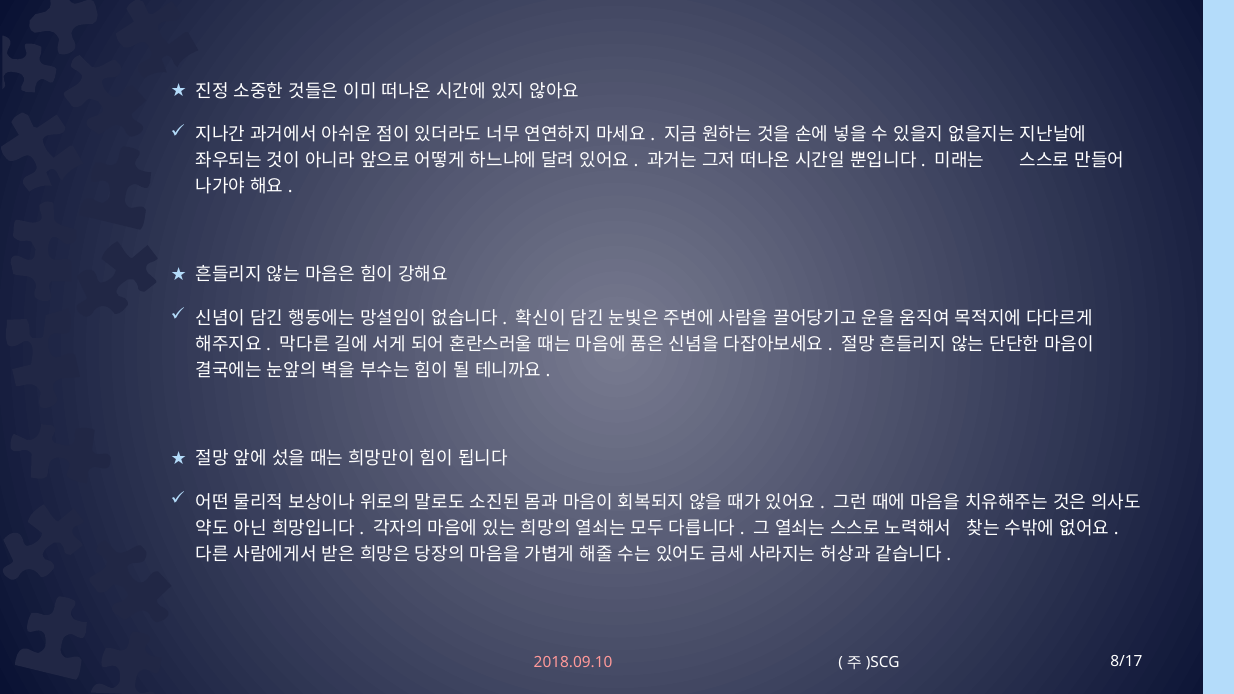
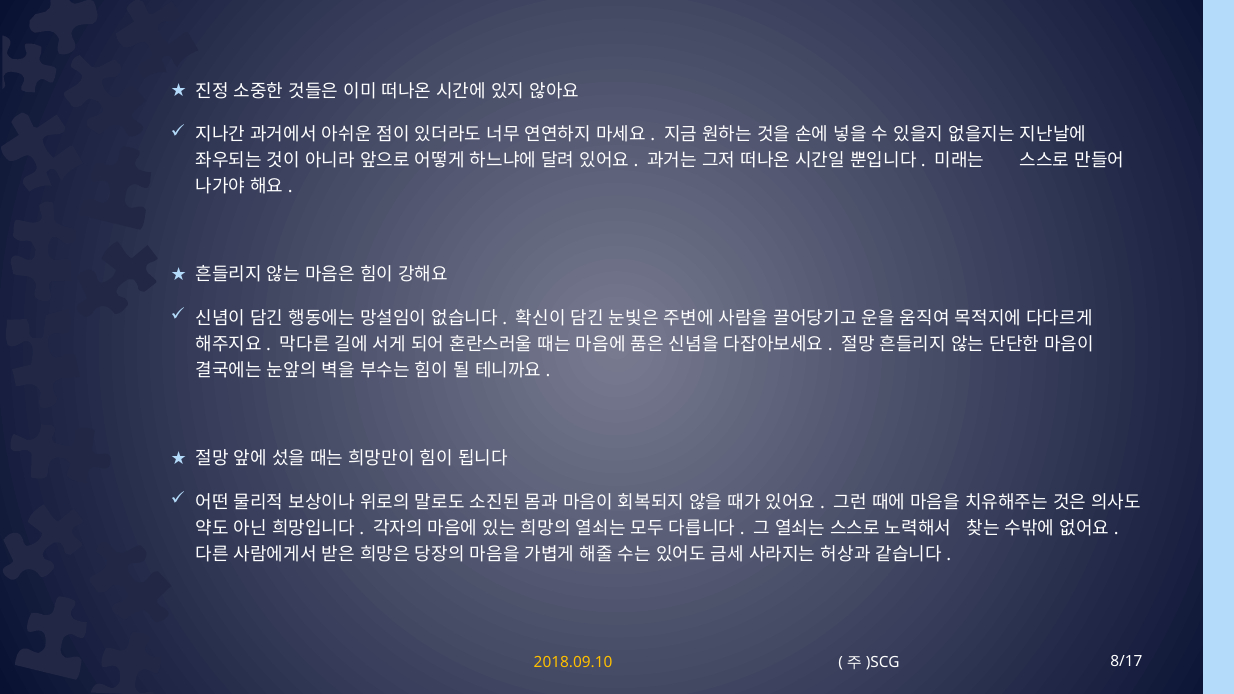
2018.09.10 colour: pink -> yellow (573, 663)
